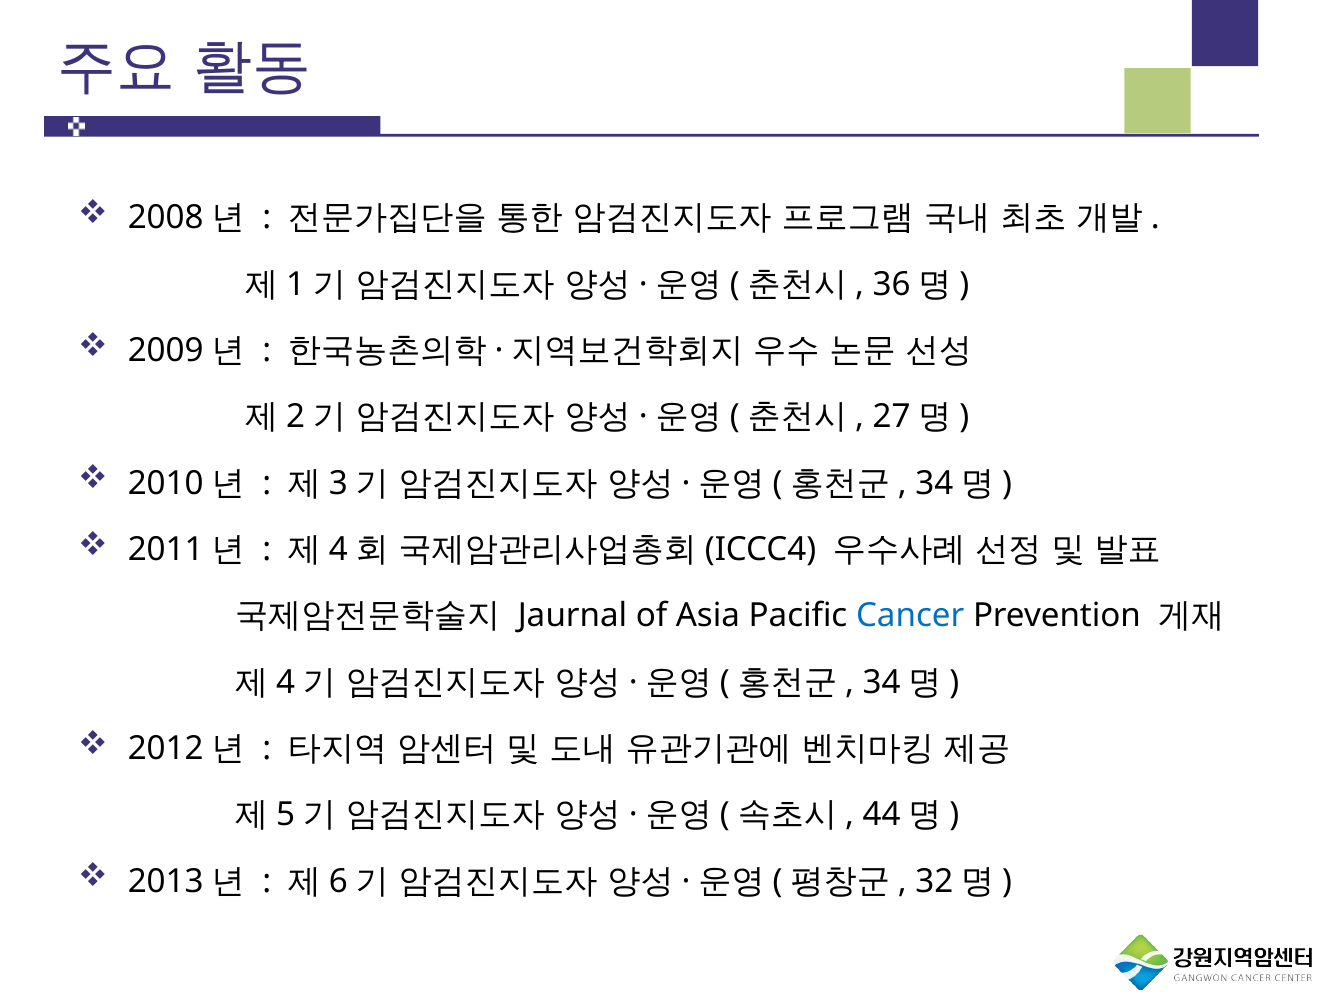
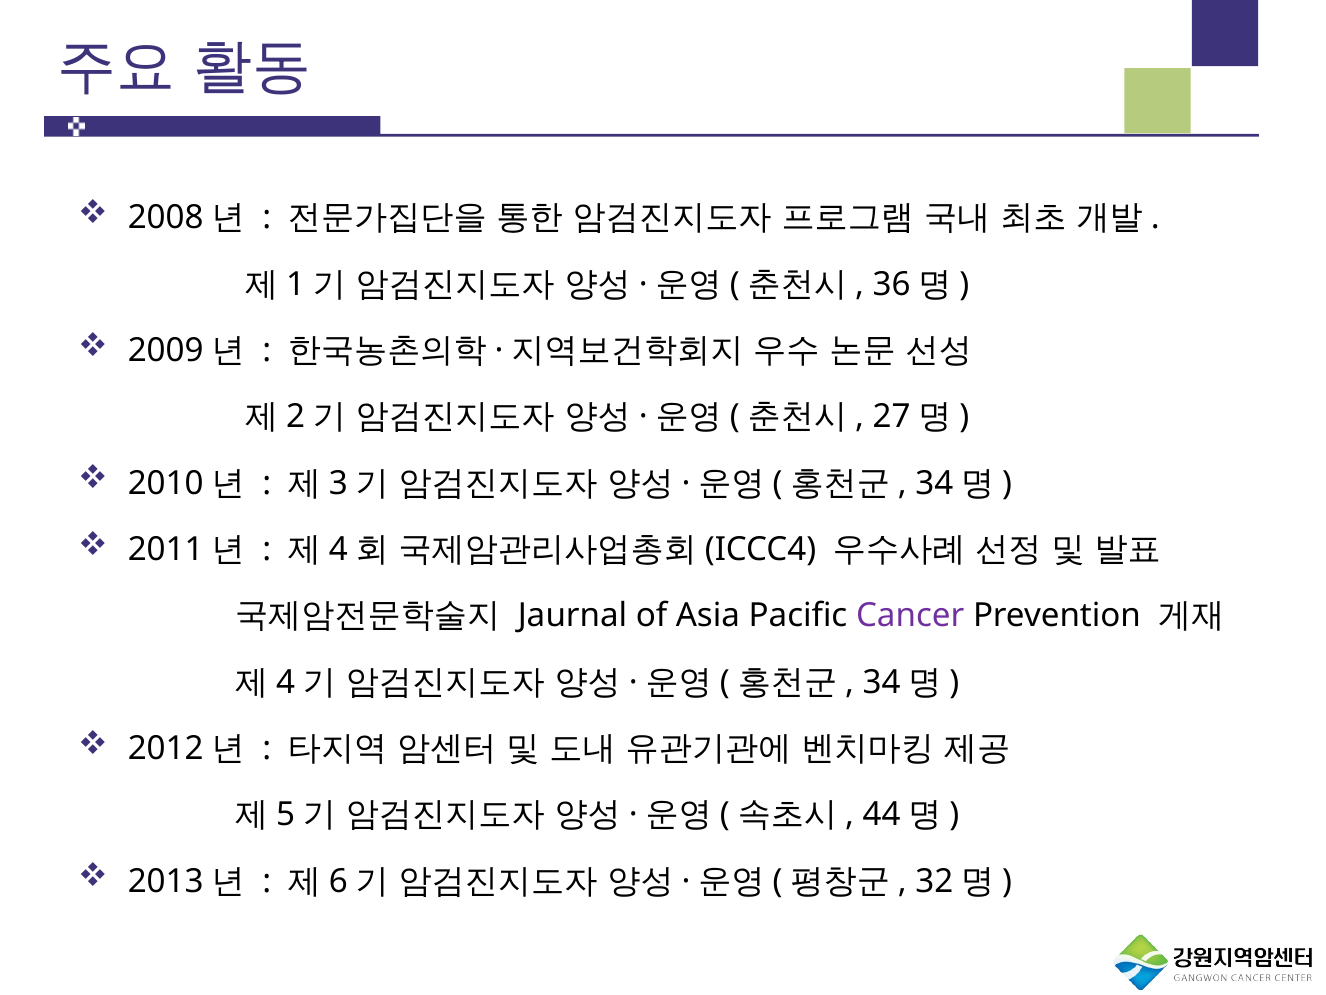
Cancer colour: blue -> purple (910, 616)
